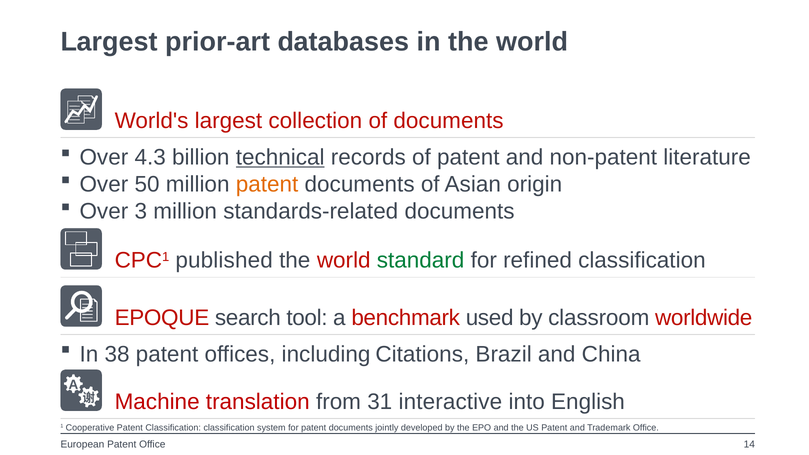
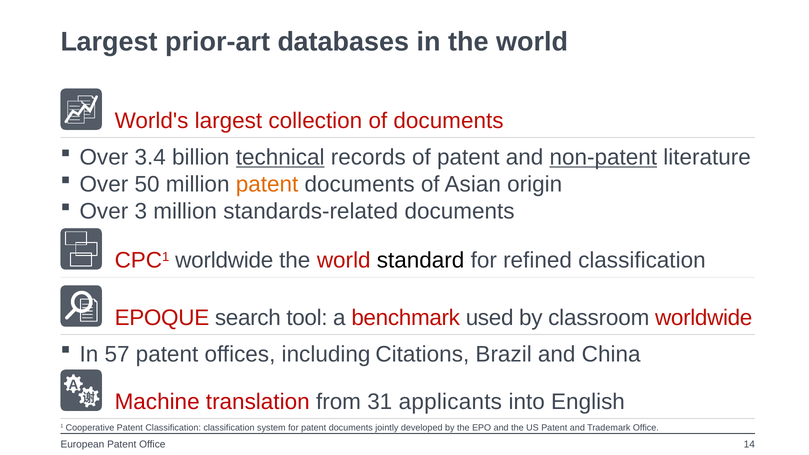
4.3: 4.3 -> 3.4 (150, 157)
non-patent underline: none -> present (603, 157)
CPC1 published: published -> worldwide (224, 261)
standard colour: green -> black (421, 261)
38: 38 -> 57 (117, 354)
interactive: interactive -> applicants (450, 402)
